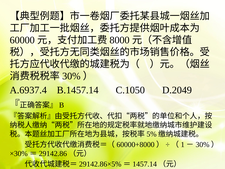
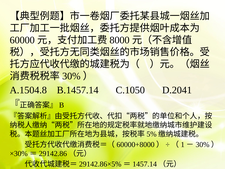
A.6937.4: A.6937.4 -> A.1504.8 (28, 90)
D.2049: D.2049 -> D.2041 (177, 90)
